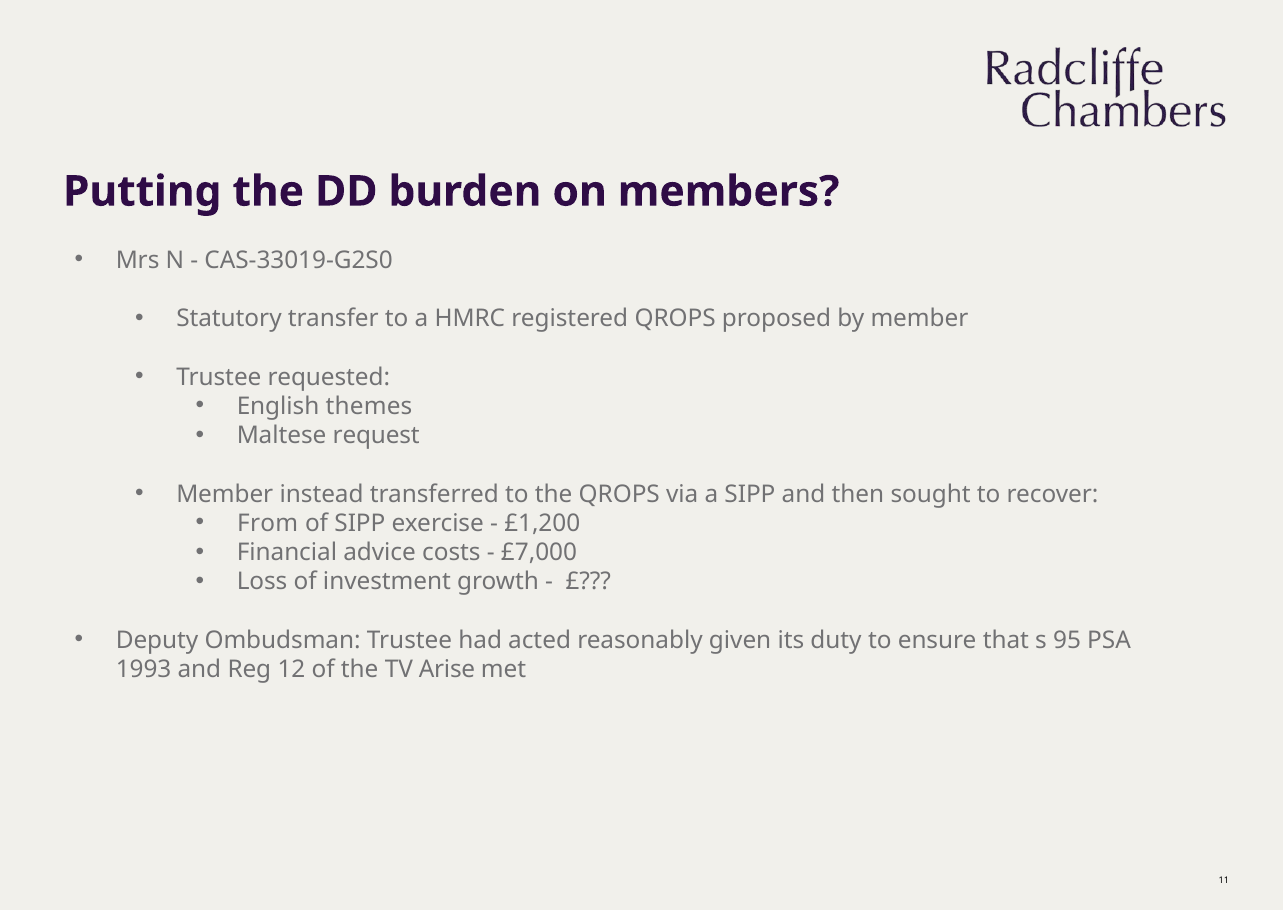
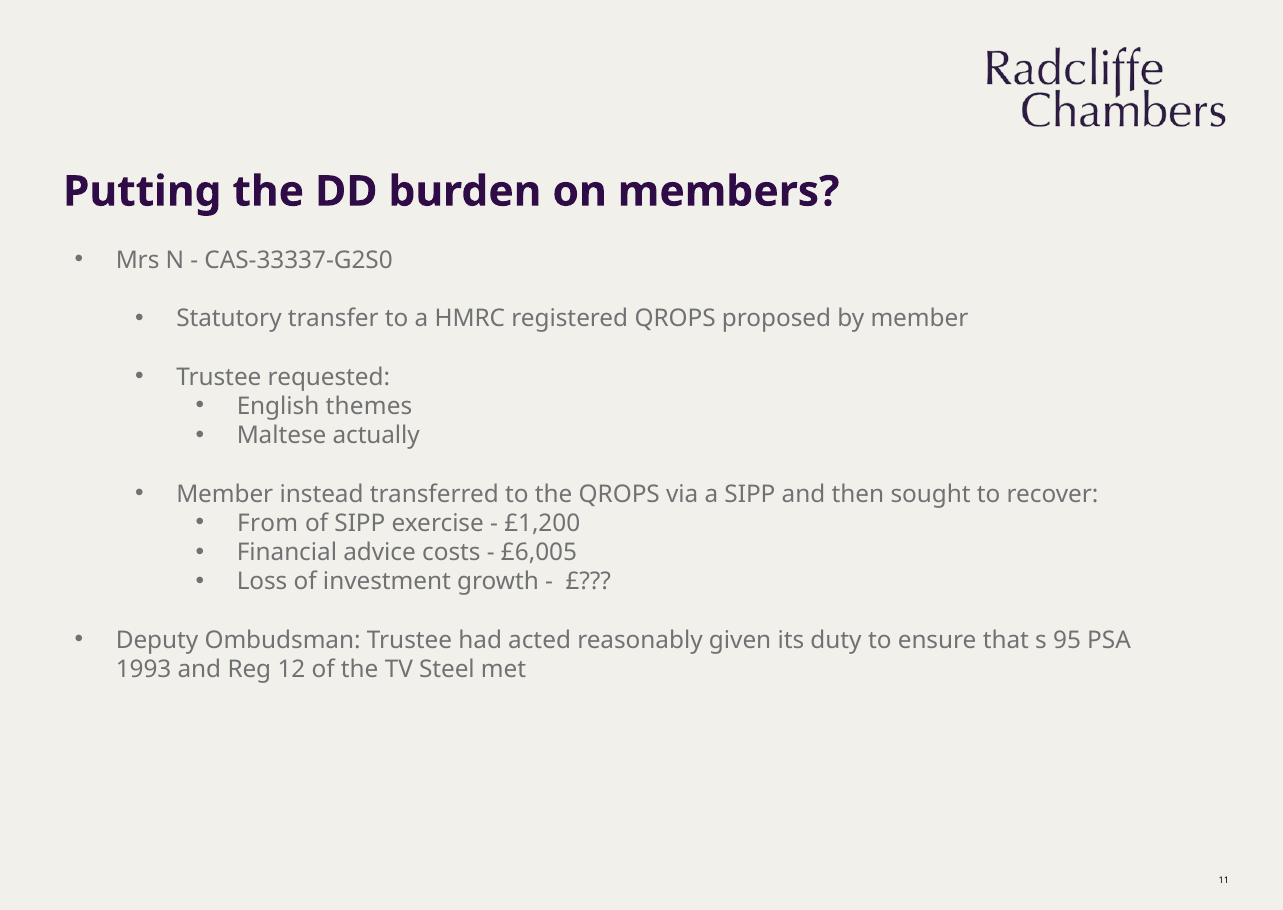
CAS-33019-G2S0: CAS-33019-G2S0 -> CAS-33337-G2S0 (299, 260)
request: request -> actually (376, 436)
£7,000: £7,000 -> £6,005 (539, 553)
Arise: Arise -> Steel (447, 670)
